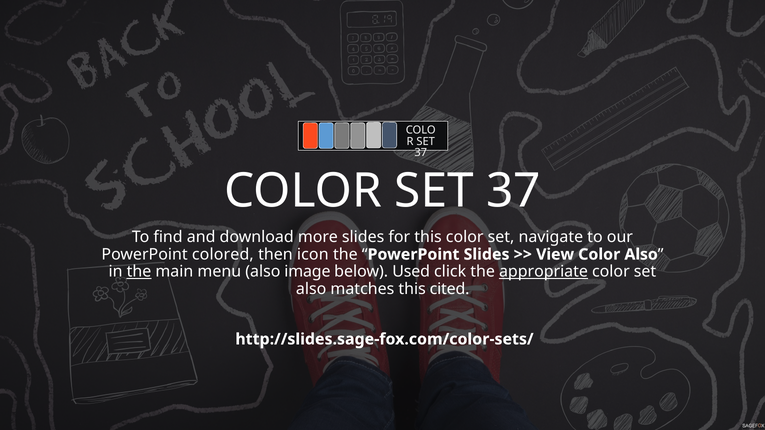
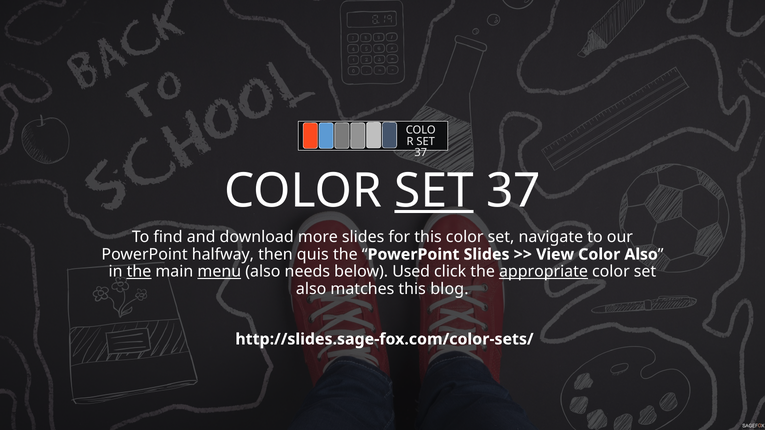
SET underline: none -> present (434, 191)
colored: colored -> halfway (223, 255)
icon: icon -> quis (313, 255)
menu underline: none -> present (219, 272)
image: image -> needs (307, 272)
cited: cited -> blog (449, 289)
